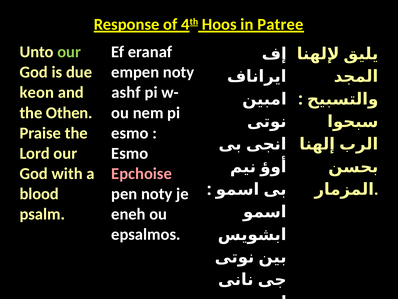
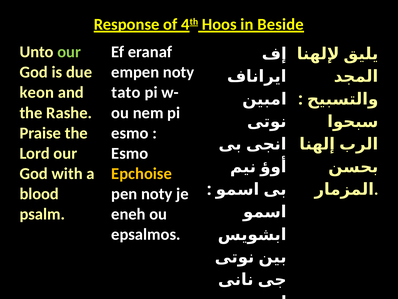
Patree: Patree -> Beside (280, 24)
ashf: ashf -> tato (126, 92)
Othen: Othen -> Rashe (69, 113)
Epchoise colour: pink -> yellow (142, 173)
